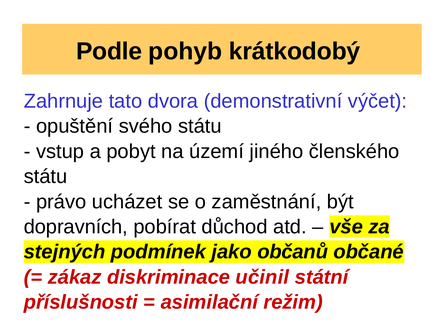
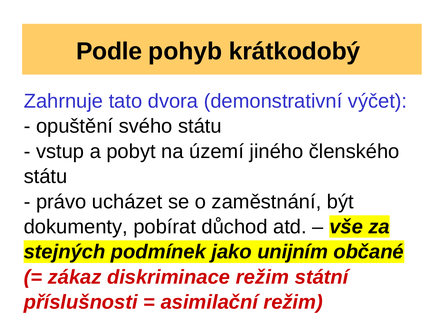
dopravních: dopravních -> dokumenty (76, 227)
občanů: občanů -> unijním (293, 252)
diskriminace učinil: učinil -> režim (262, 277)
